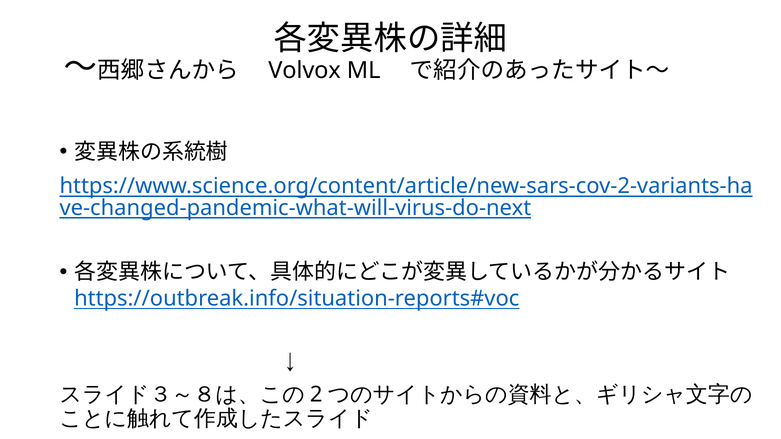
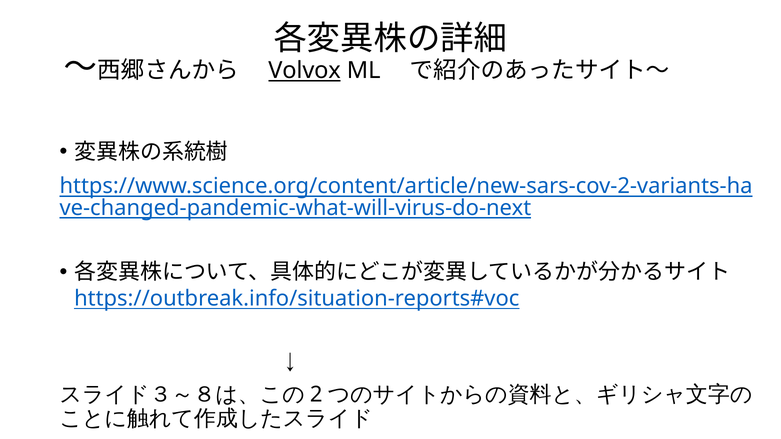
Volvox underline: none -> present (305, 71)
